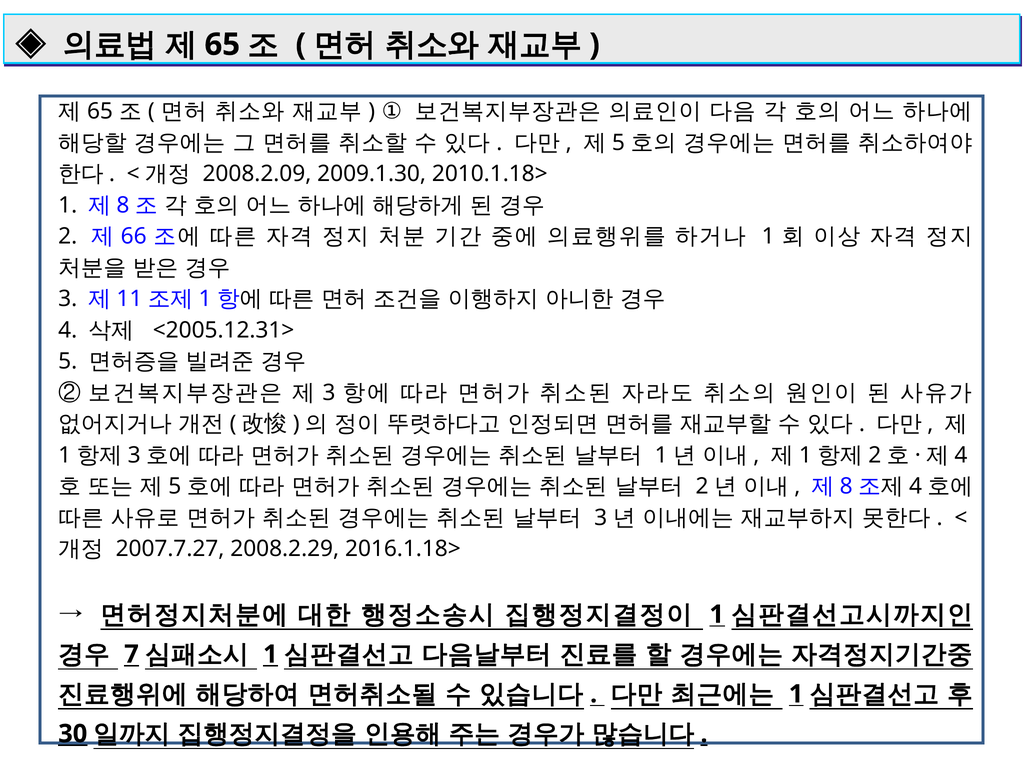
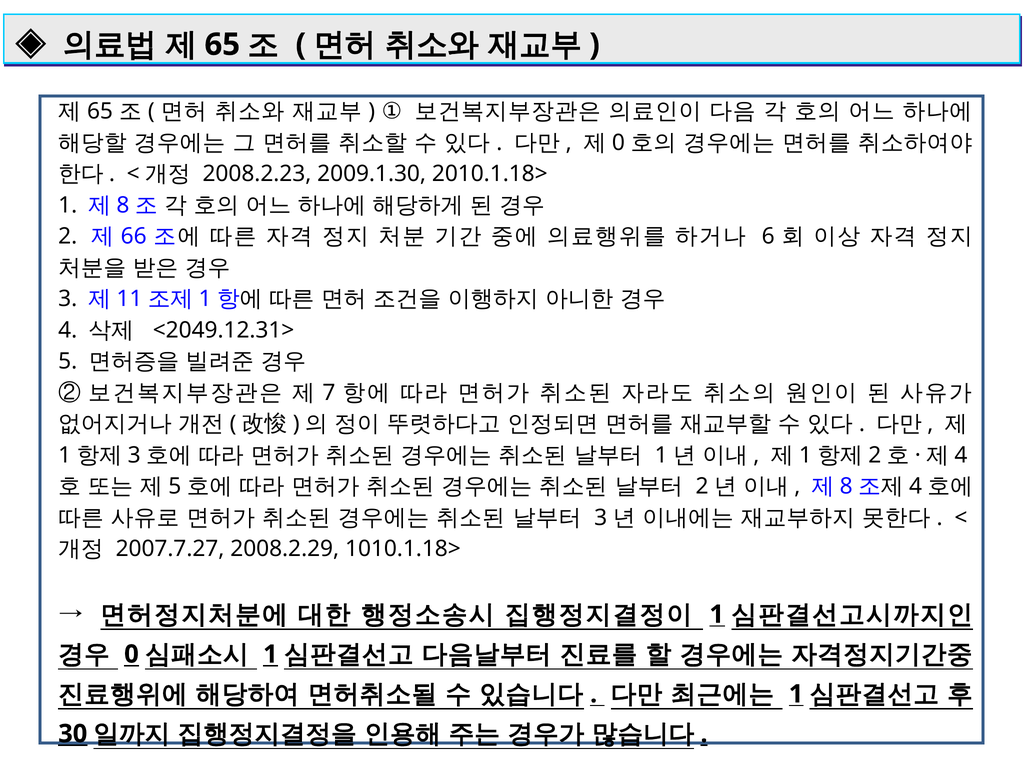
5: 5 -> 0 (618, 143)
2008.2.09: 2008.2.09 -> 2008.2.23 (257, 174)
1: 1 -> 6 (768, 237)
<2005.12.31>: <2005.12.31> -> <2049.12.31> (224, 330)
3: 3 -> 7 (329, 393)
2016.1.18>: 2016.1.18> -> 1010.1.18> (403, 549)
7: 7 -> 0 (131, 654)
